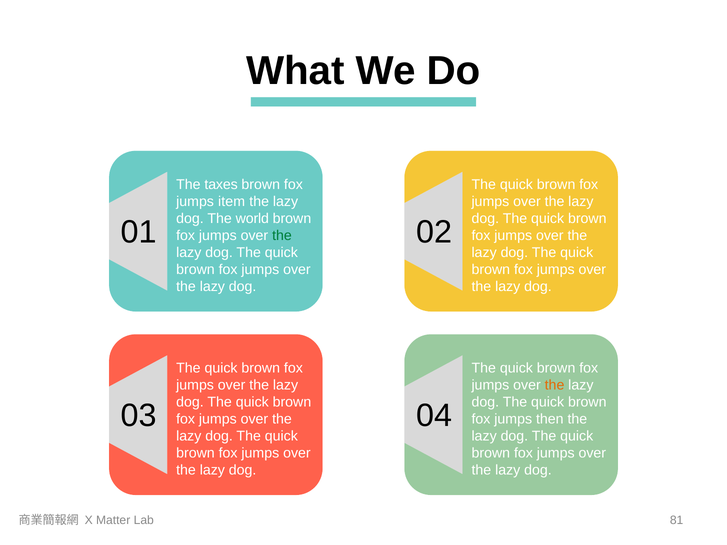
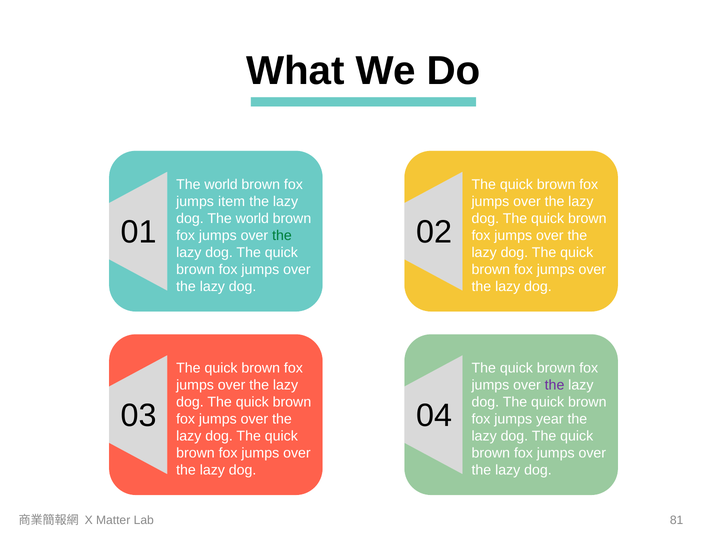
taxes: taxes -> world (221, 185)
the colour: orange -> purple (555, 385)
then: then -> year (550, 419)
